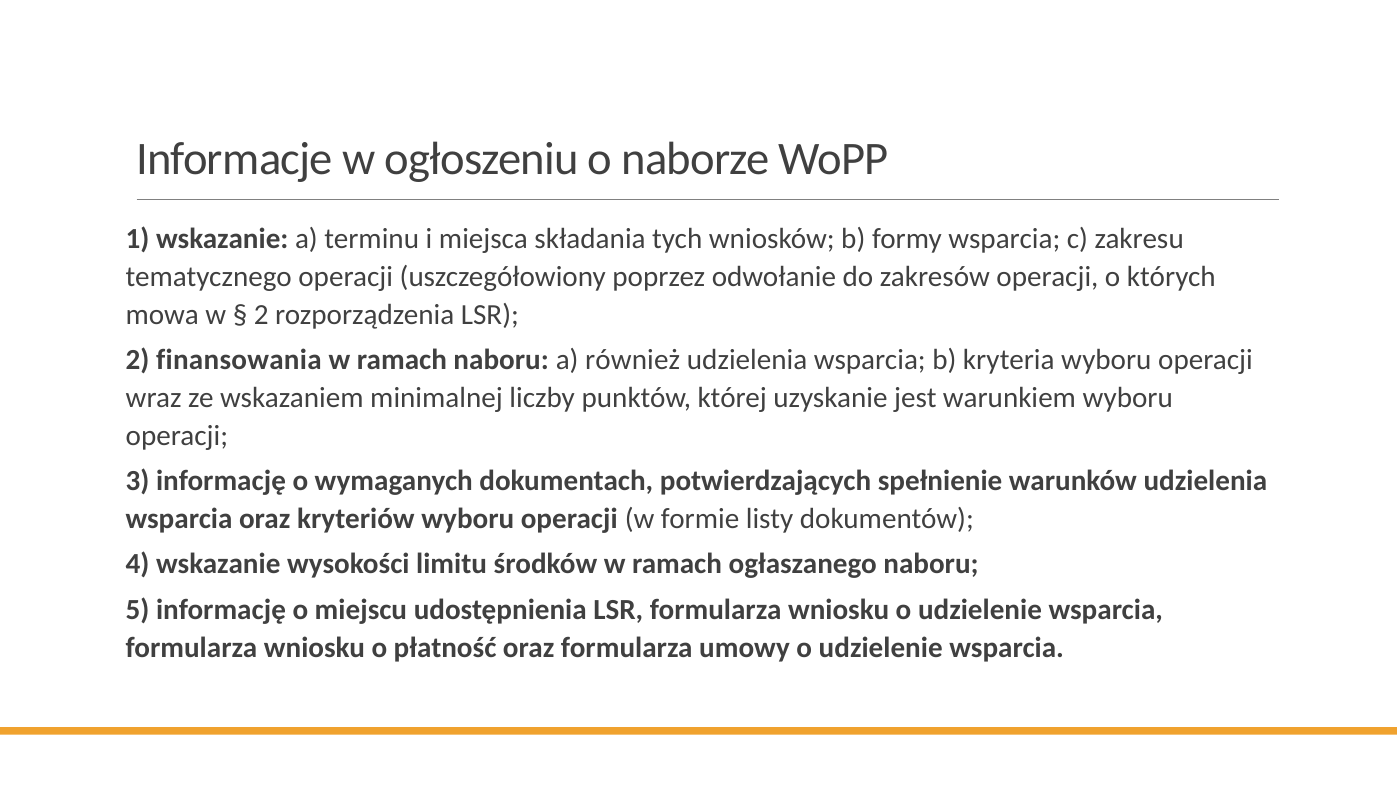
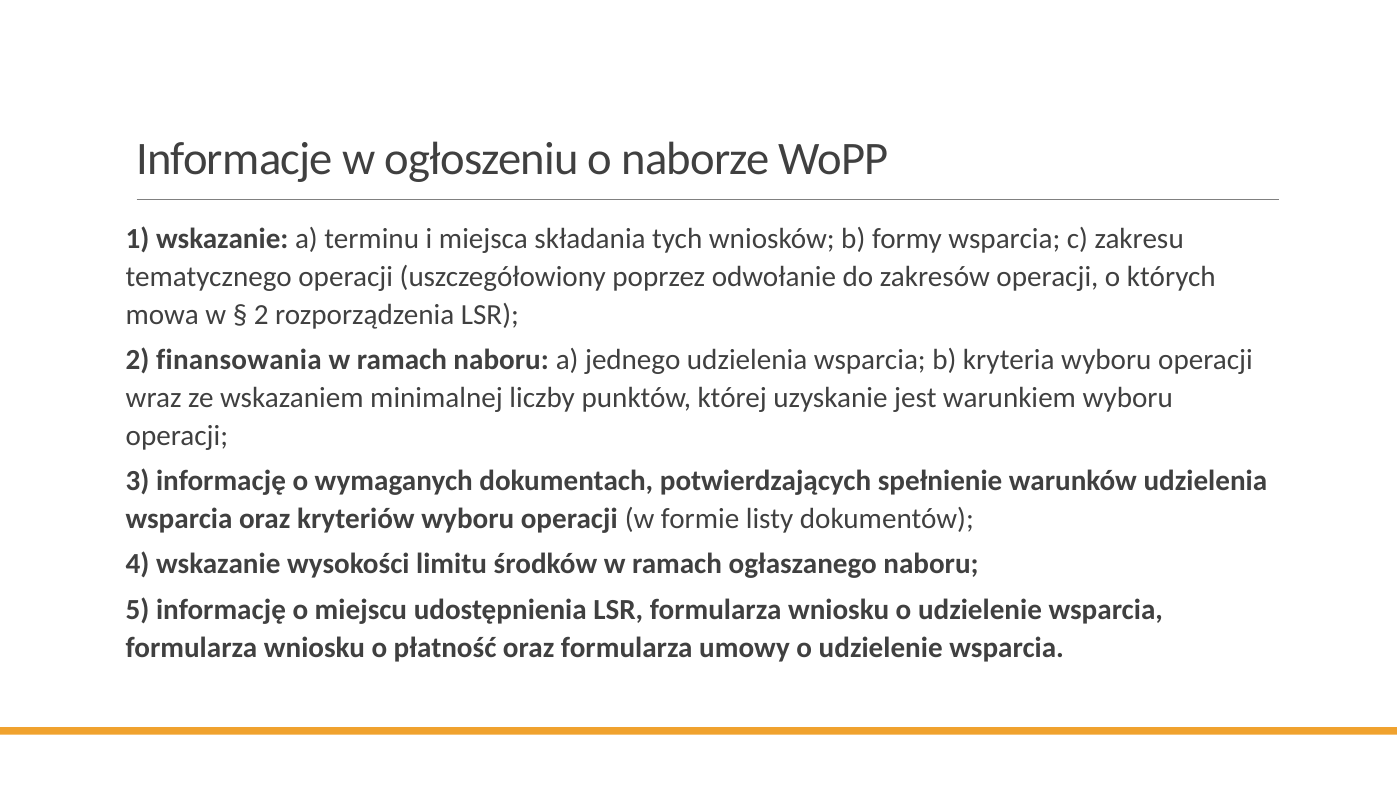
również: również -> jednego (633, 360)
